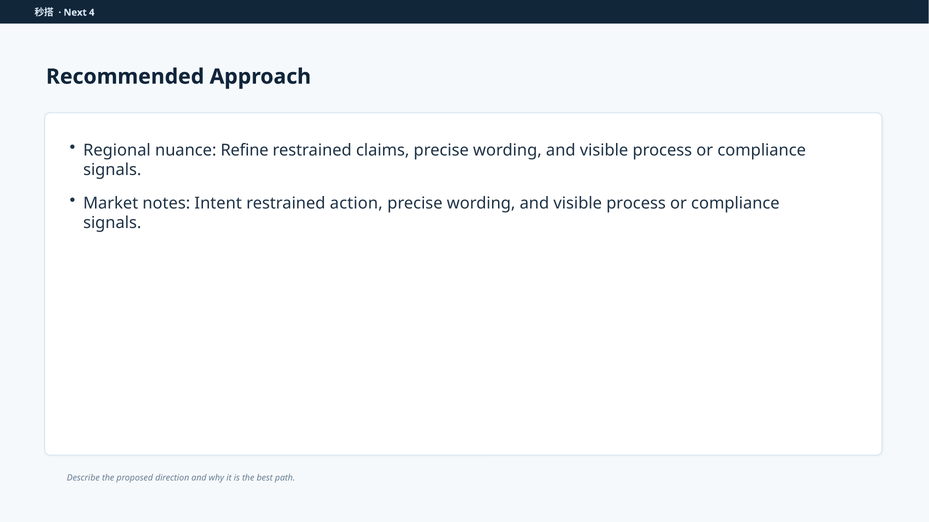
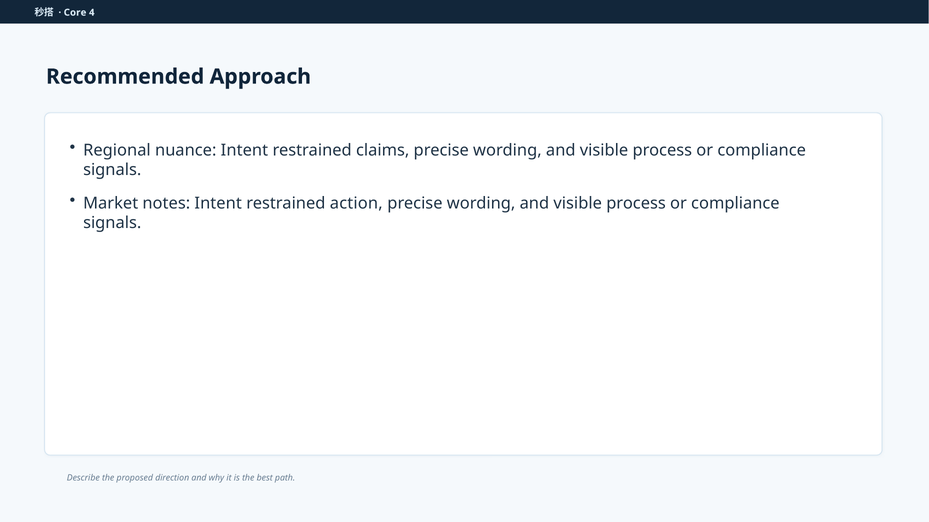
Next: Next -> Core (75, 12)
nuance Refine: Refine -> Intent (244, 150)
